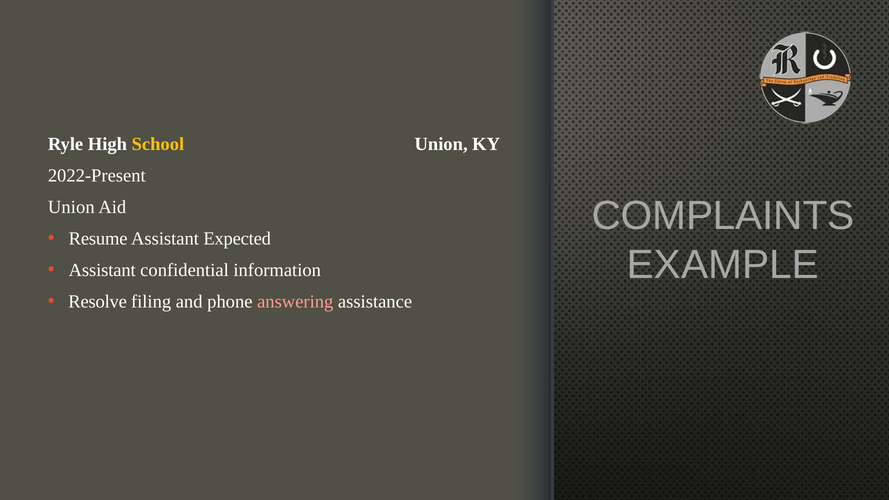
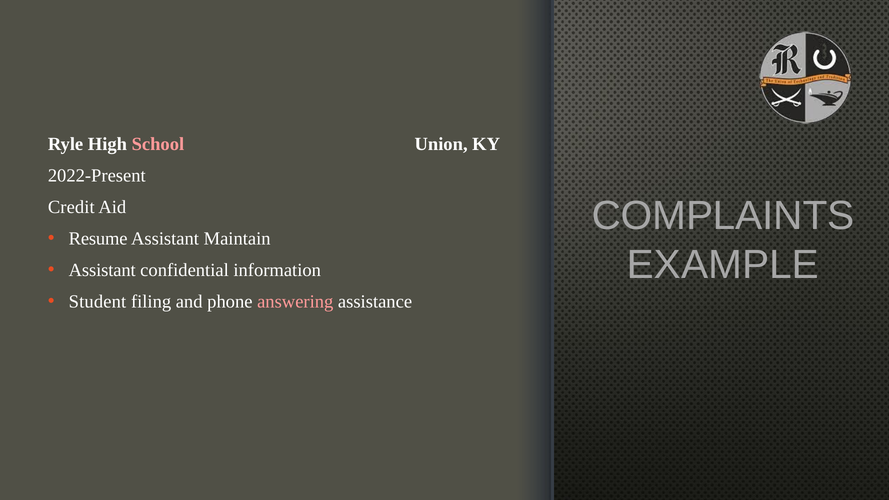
School colour: yellow -> pink (158, 144)
Union: Union -> Credit (71, 207)
Expected: Expected -> Maintain (237, 239)
Resolve: Resolve -> Student (97, 302)
